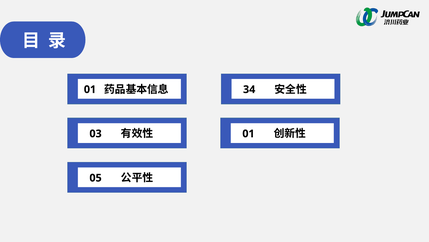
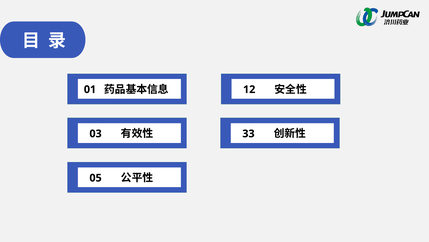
34: 34 -> 12 (249, 89)
01: 01 -> 33 (248, 133)
